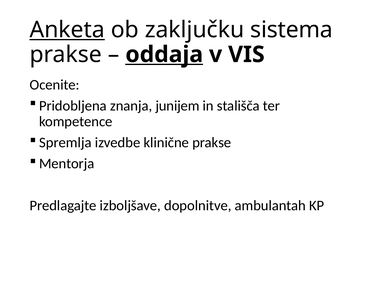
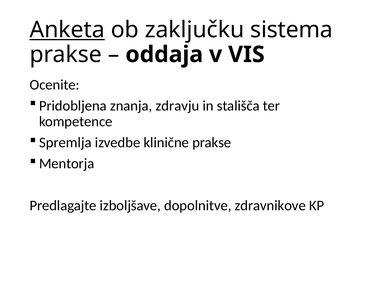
oddaja underline: present -> none (164, 55)
junijem: junijem -> zdravju (177, 106)
ambulantah: ambulantah -> zdravnikove (270, 206)
